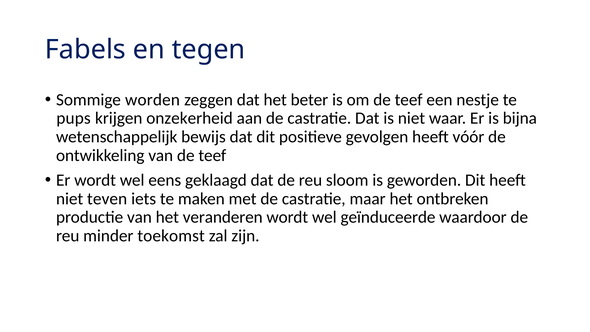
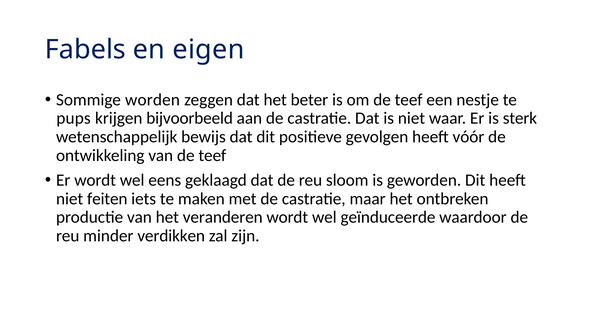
tegen: tegen -> eigen (208, 50)
onzekerheid: onzekerheid -> bijvoorbeeld (190, 118)
bijna: bijna -> sterk (520, 118)
teven: teven -> feiten (107, 199)
toekomst: toekomst -> verdikken (171, 236)
